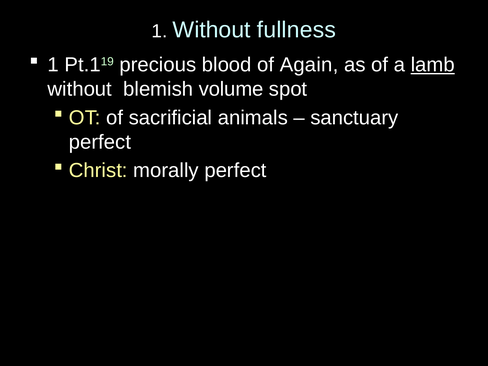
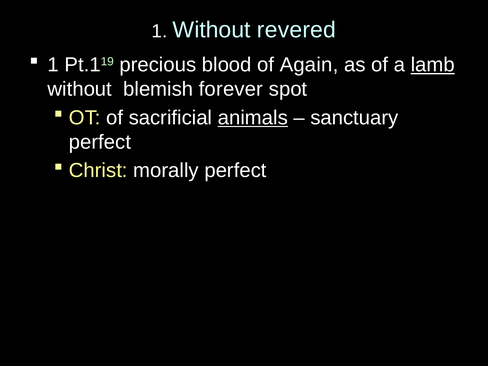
fullness: fullness -> revered (296, 30)
volume: volume -> forever (231, 89)
animals underline: none -> present (253, 118)
